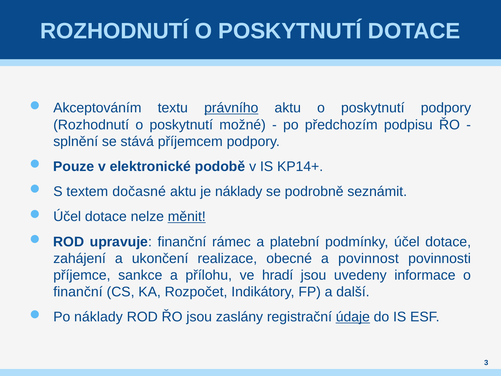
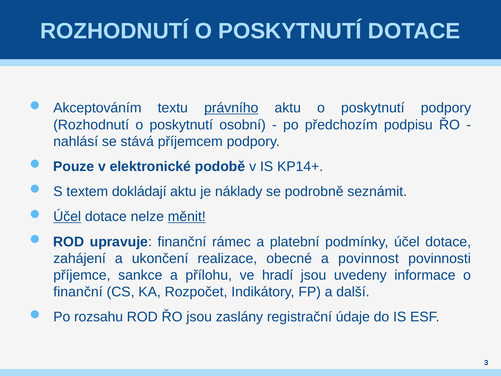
možné: možné -> osobní (243, 125)
splnění: splnění -> nahlásí (76, 141)
dočasné: dočasné -> dokládají (139, 192)
Účel underline: none -> present (67, 217)
Po náklady: náklady -> rozsahu (99, 317)
údaje underline: present -> none (353, 317)
